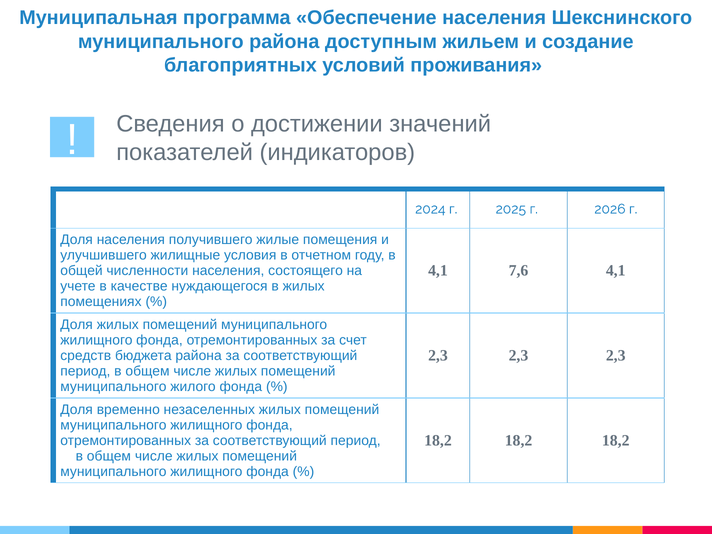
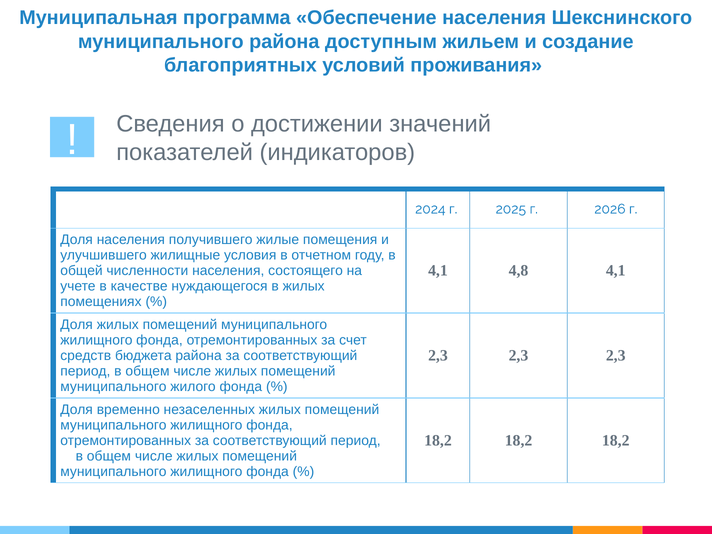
7,6: 7,6 -> 4,8 (519, 271)
